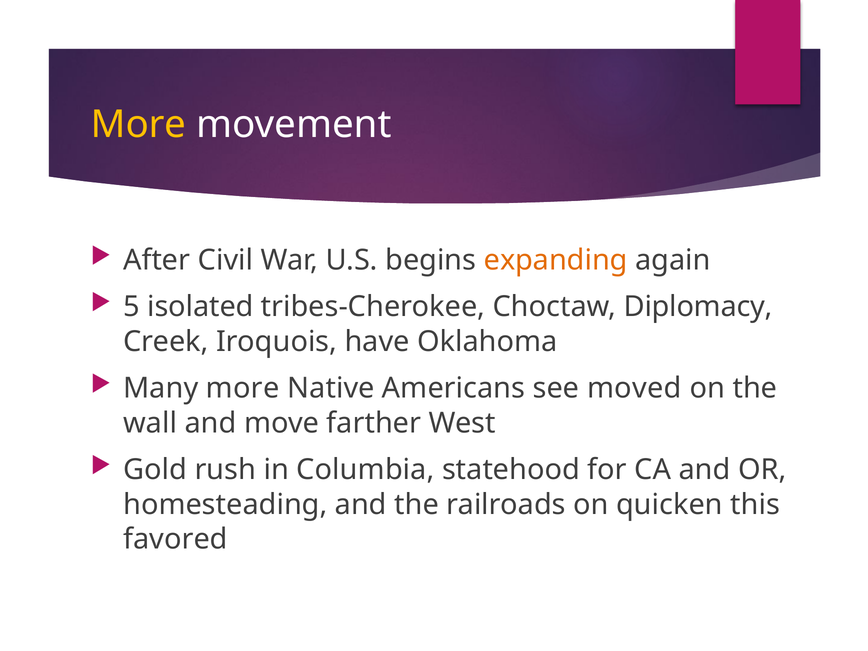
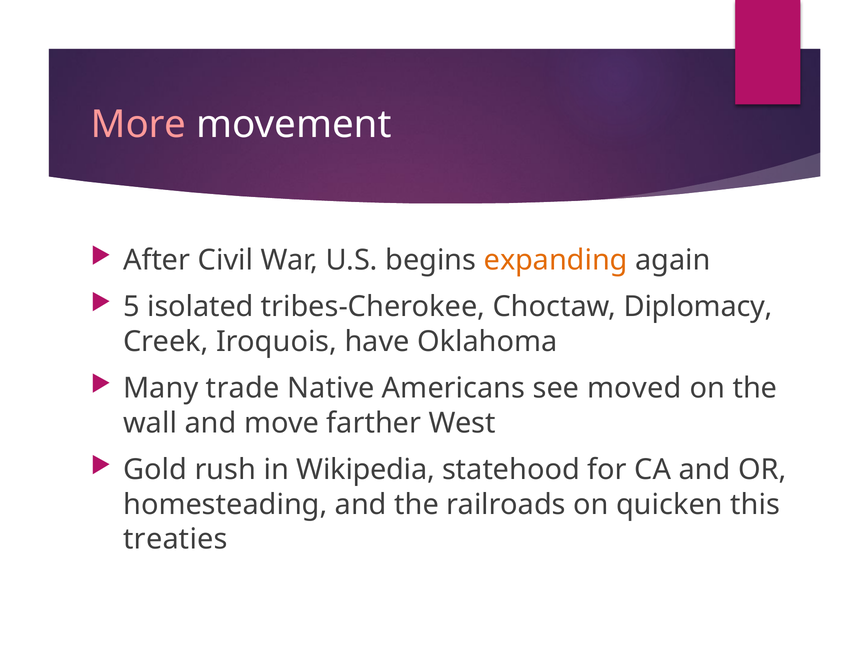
More colour: yellow -> pink (139, 124)
Many more: more -> trade (243, 388)
Columbia: Columbia -> Wikipedia (366, 470)
favored: favored -> treaties (175, 539)
